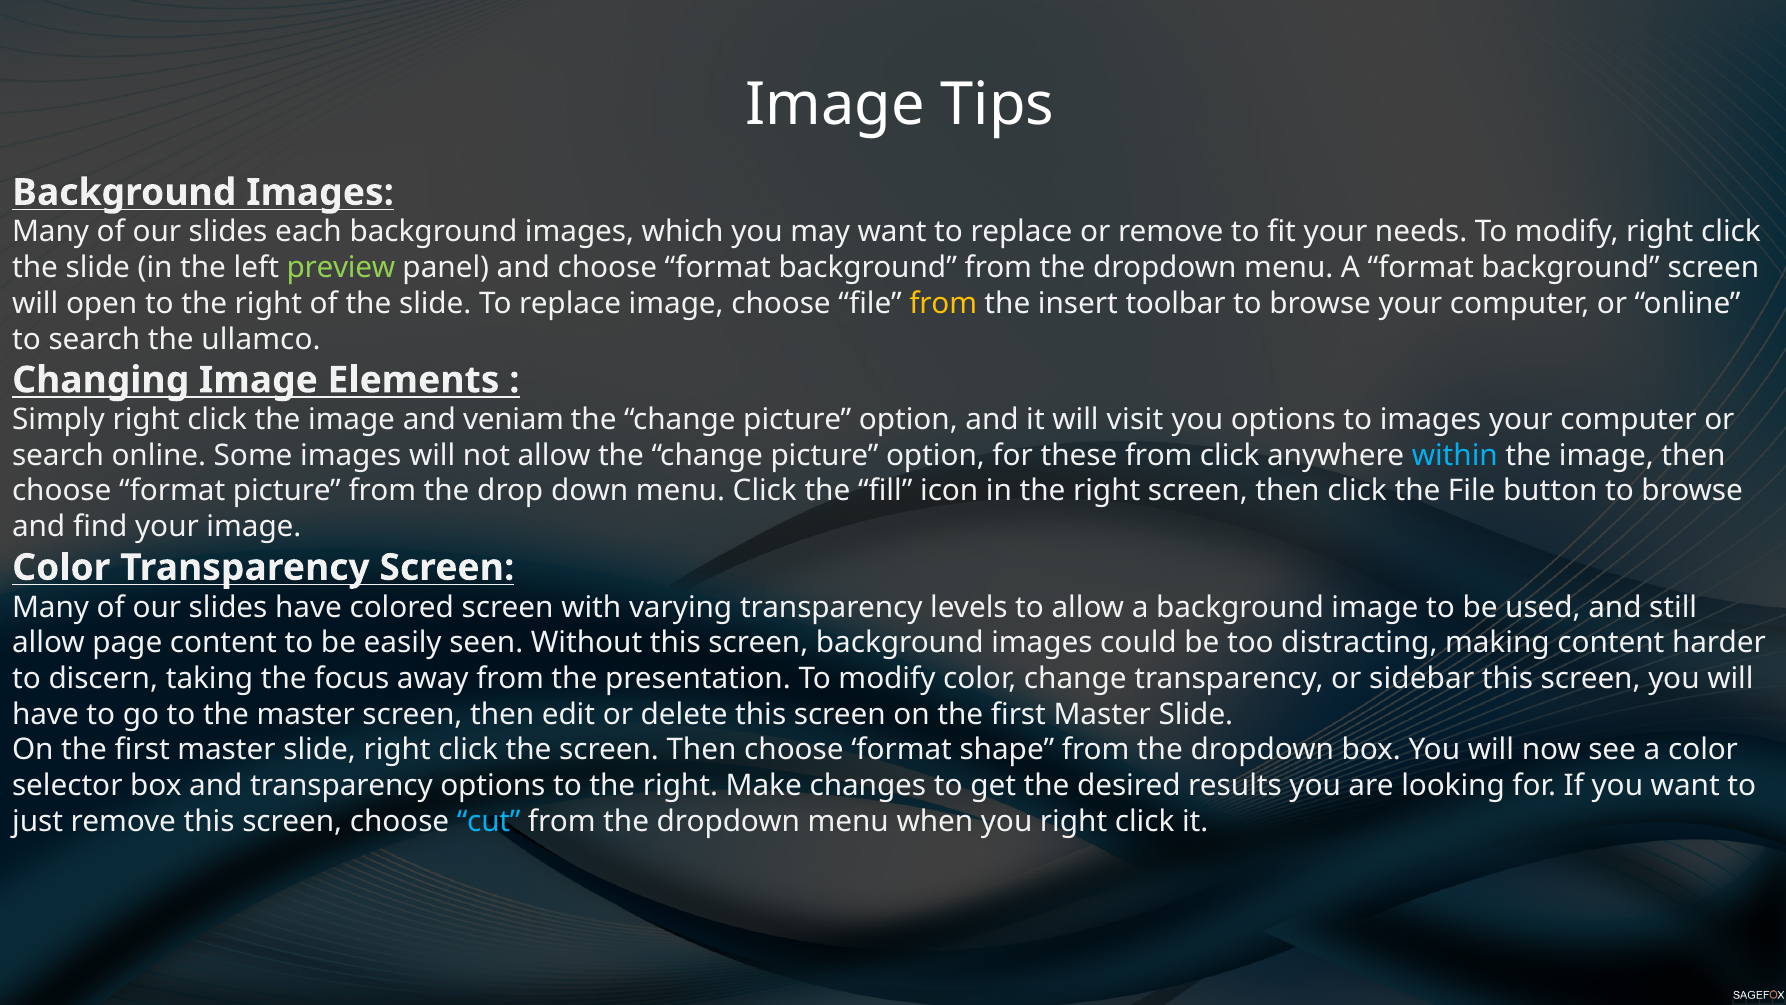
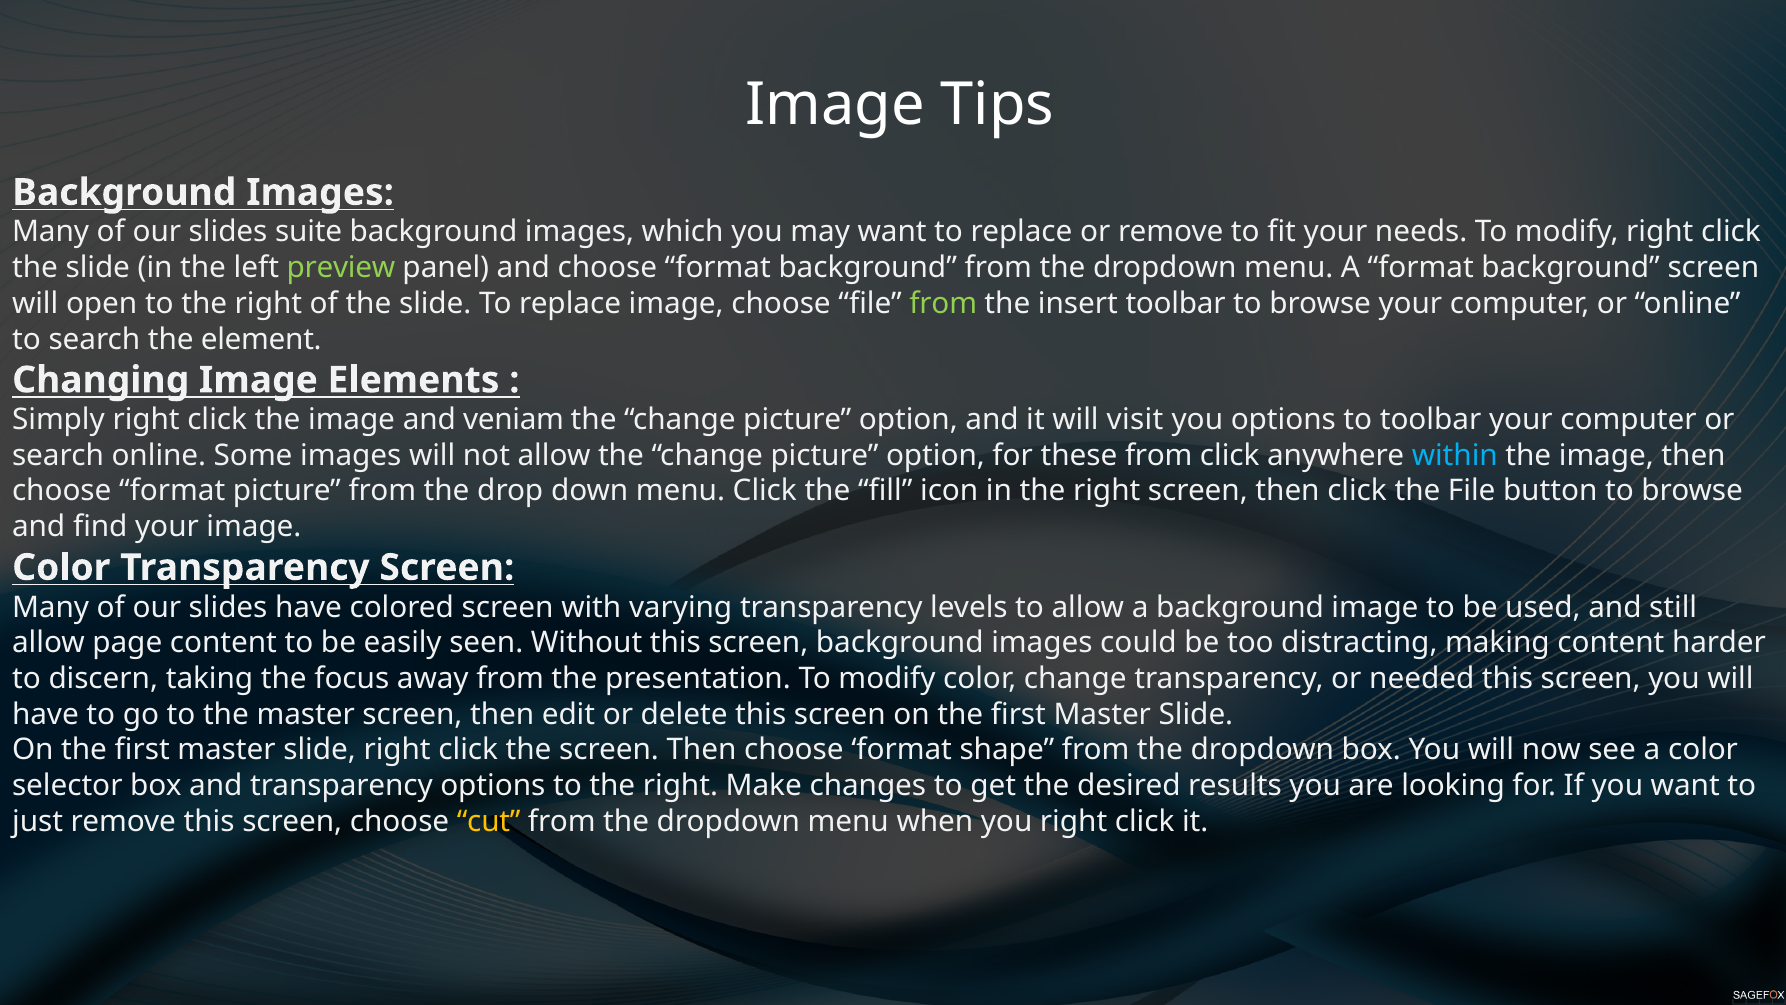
each: each -> suite (309, 232)
from colour: yellow -> light green (943, 303)
ullamco: ullamco -> element (261, 339)
to images: images -> toolbar (1431, 420)
sidebar: sidebar -> needed (1422, 678)
cut colour: light blue -> yellow (489, 821)
